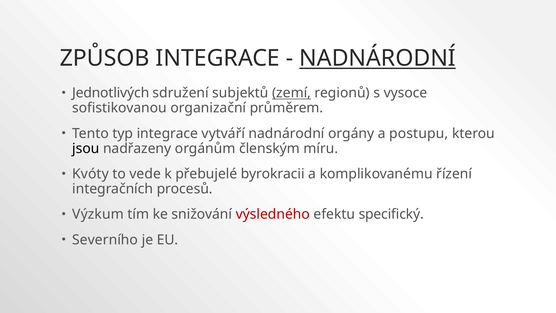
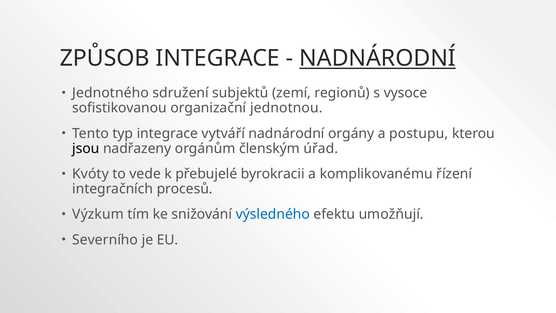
Jednotlivých: Jednotlivých -> Jednotného (111, 93)
zemí underline: present -> none (292, 93)
průměrem: průměrem -> jednotnou (286, 108)
míru: míru -> úřad (321, 148)
výsledného colour: red -> blue (273, 214)
specifický: specifický -> umožňují (391, 214)
